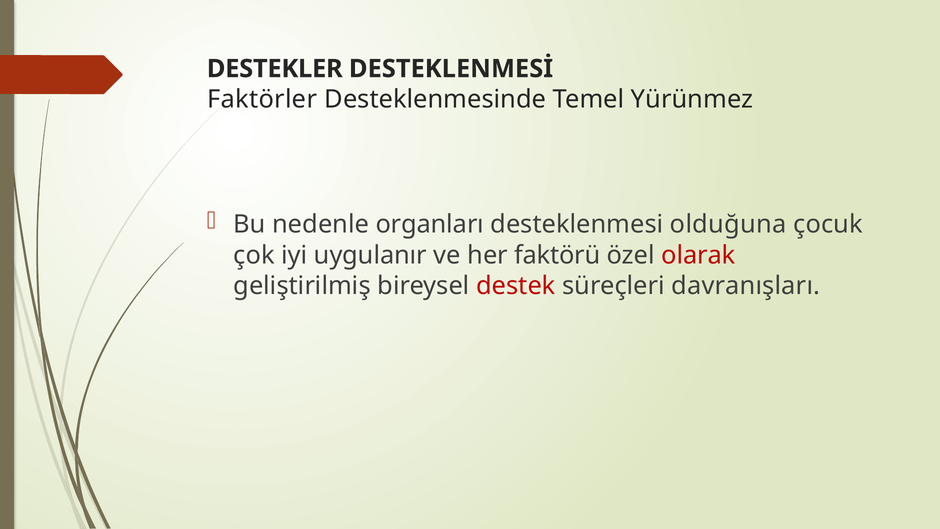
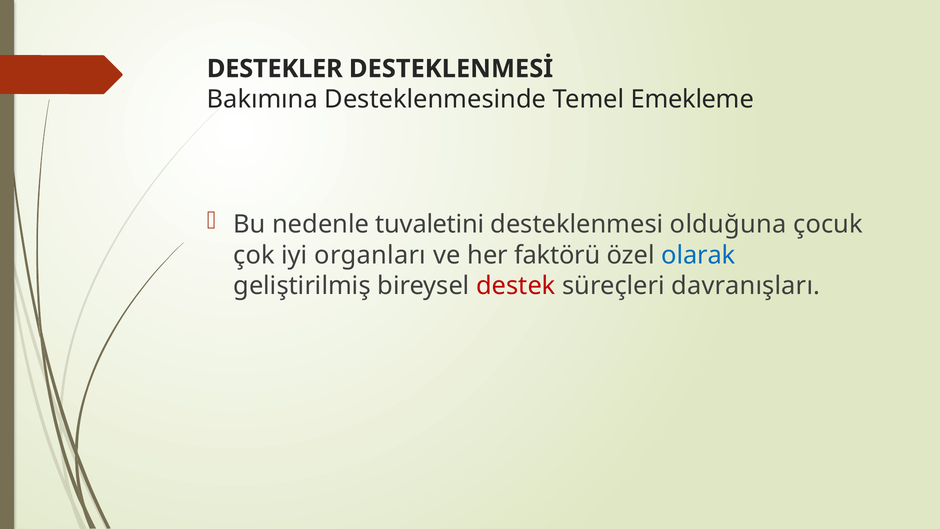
Faktörler: Faktörler -> Bakımına (262, 99)
Yürünmez: Yürünmez -> Emekleme (692, 99)
organları: organları -> tuvaletini (430, 224)
uygulanır: uygulanır -> organları (370, 255)
olarak colour: red -> blue (698, 255)
